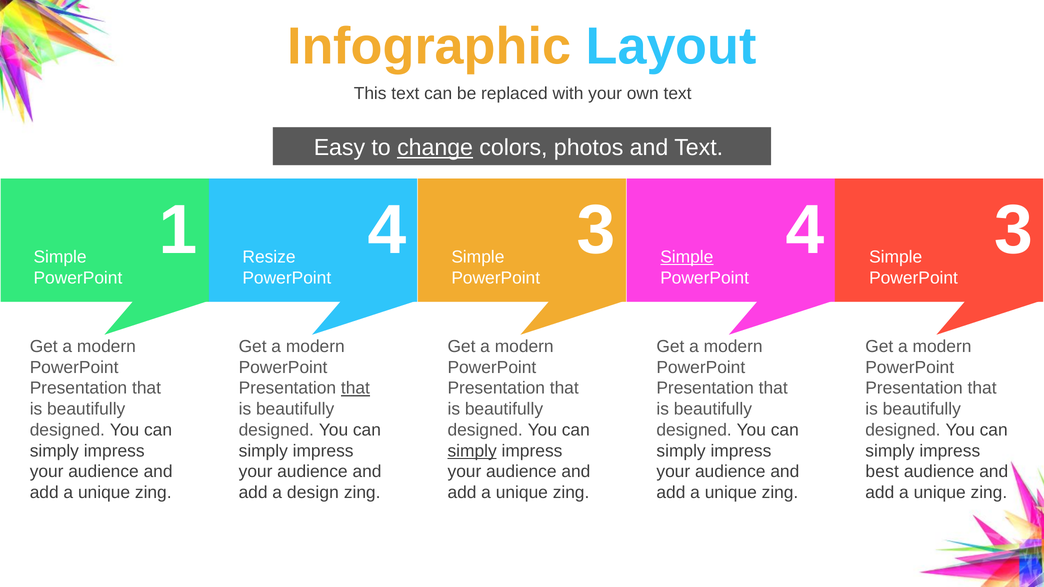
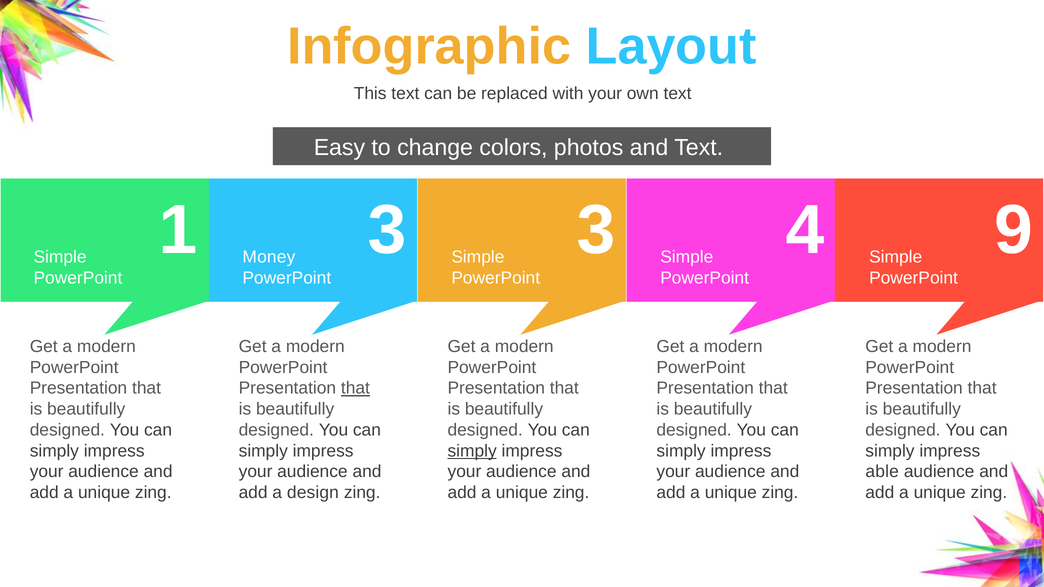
change underline: present -> none (435, 148)
1 4: 4 -> 3 (387, 230)
3 4 3: 3 -> 9 (1014, 230)
Resize: Resize -> Money (269, 257)
Simple underline: present -> none (687, 257)
best: best -> able (882, 472)
